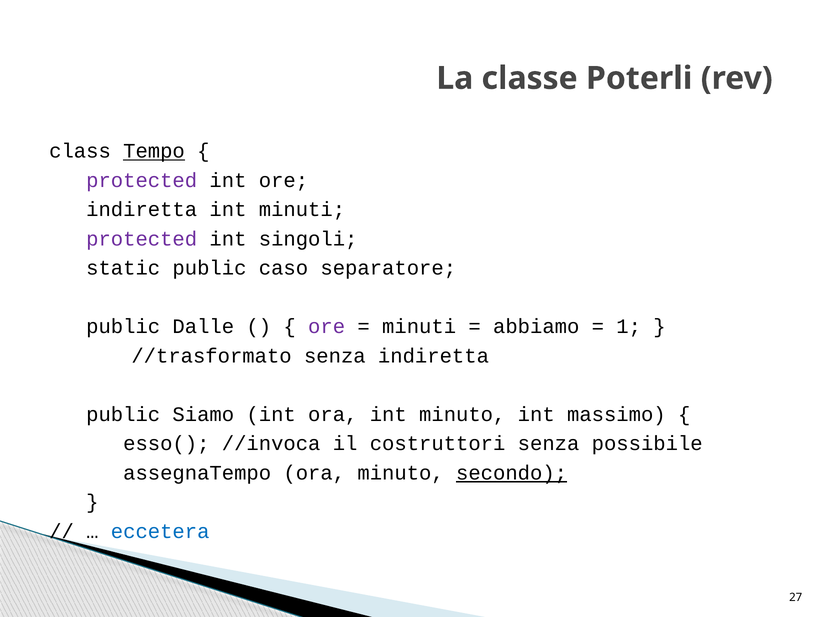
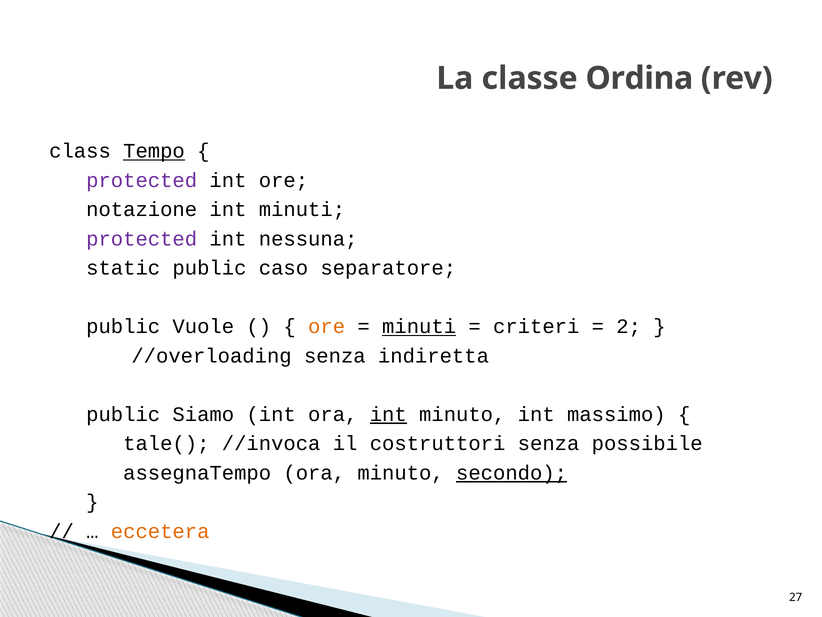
Poterli: Poterli -> Ordina (639, 78)
indiretta: indiretta -> notazione (142, 209)
singoli: singoli -> nessuna (308, 239)
Dalle: Dalle -> Vuole (203, 326)
ore colour: purple -> orange (327, 326)
minuti underline: none -> present (419, 326)
abbiamo: abbiamo -> criteri (536, 326)
1: 1 -> 2 (629, 326)
//trasformato: //trasformato -> //overloading (212, 356)
int underline: none -> present (388, 414)
esso(: esso( -> tale( (166, 443)
eccetera colour: blue -> orange (160, 531)
